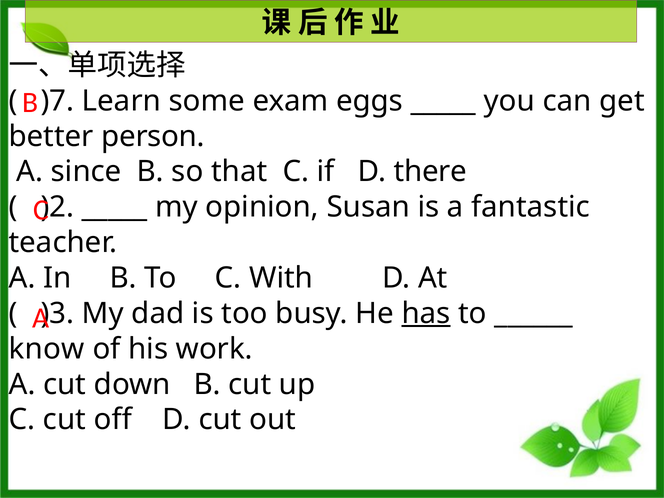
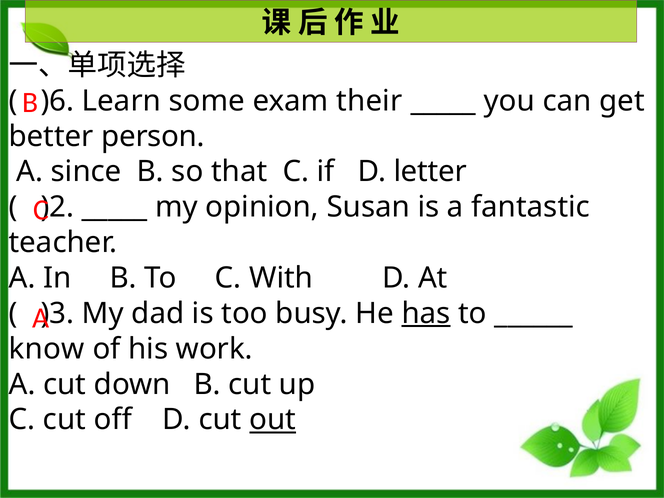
)7: )7 -> )6 (57, 101)
eggs: eggs -> their (369, 101)
there: there -> letter (430, 172)
out underline: none -> present (273, 420)
